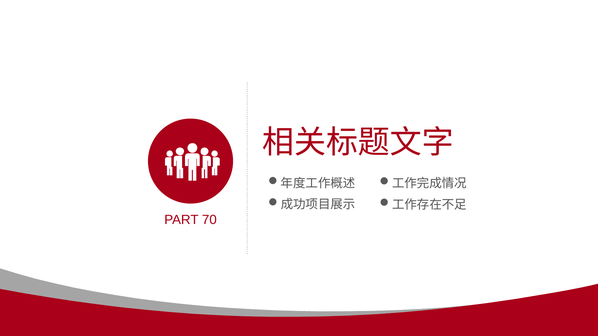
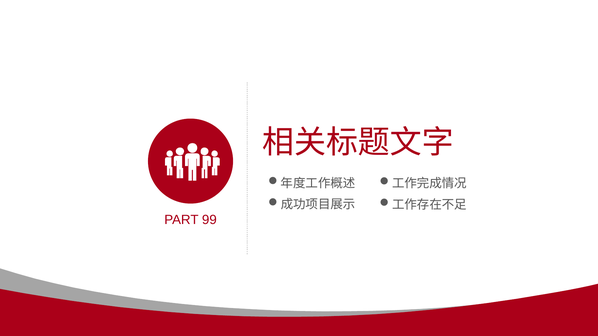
70: 70 -> 99 (209, 220)
